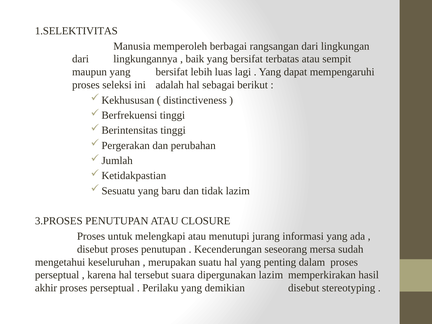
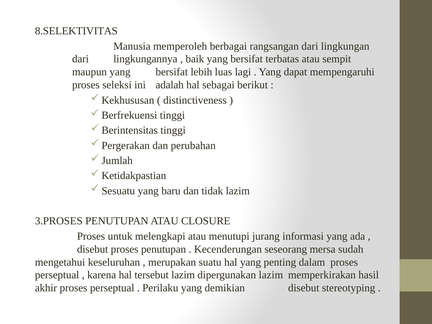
1.SELEKTIVITAS: 1.SELEKTIVITAS -> 8.SELEKTIVITAS (76, 31)
tersebut suara: suara -> lazim (183, 275)
